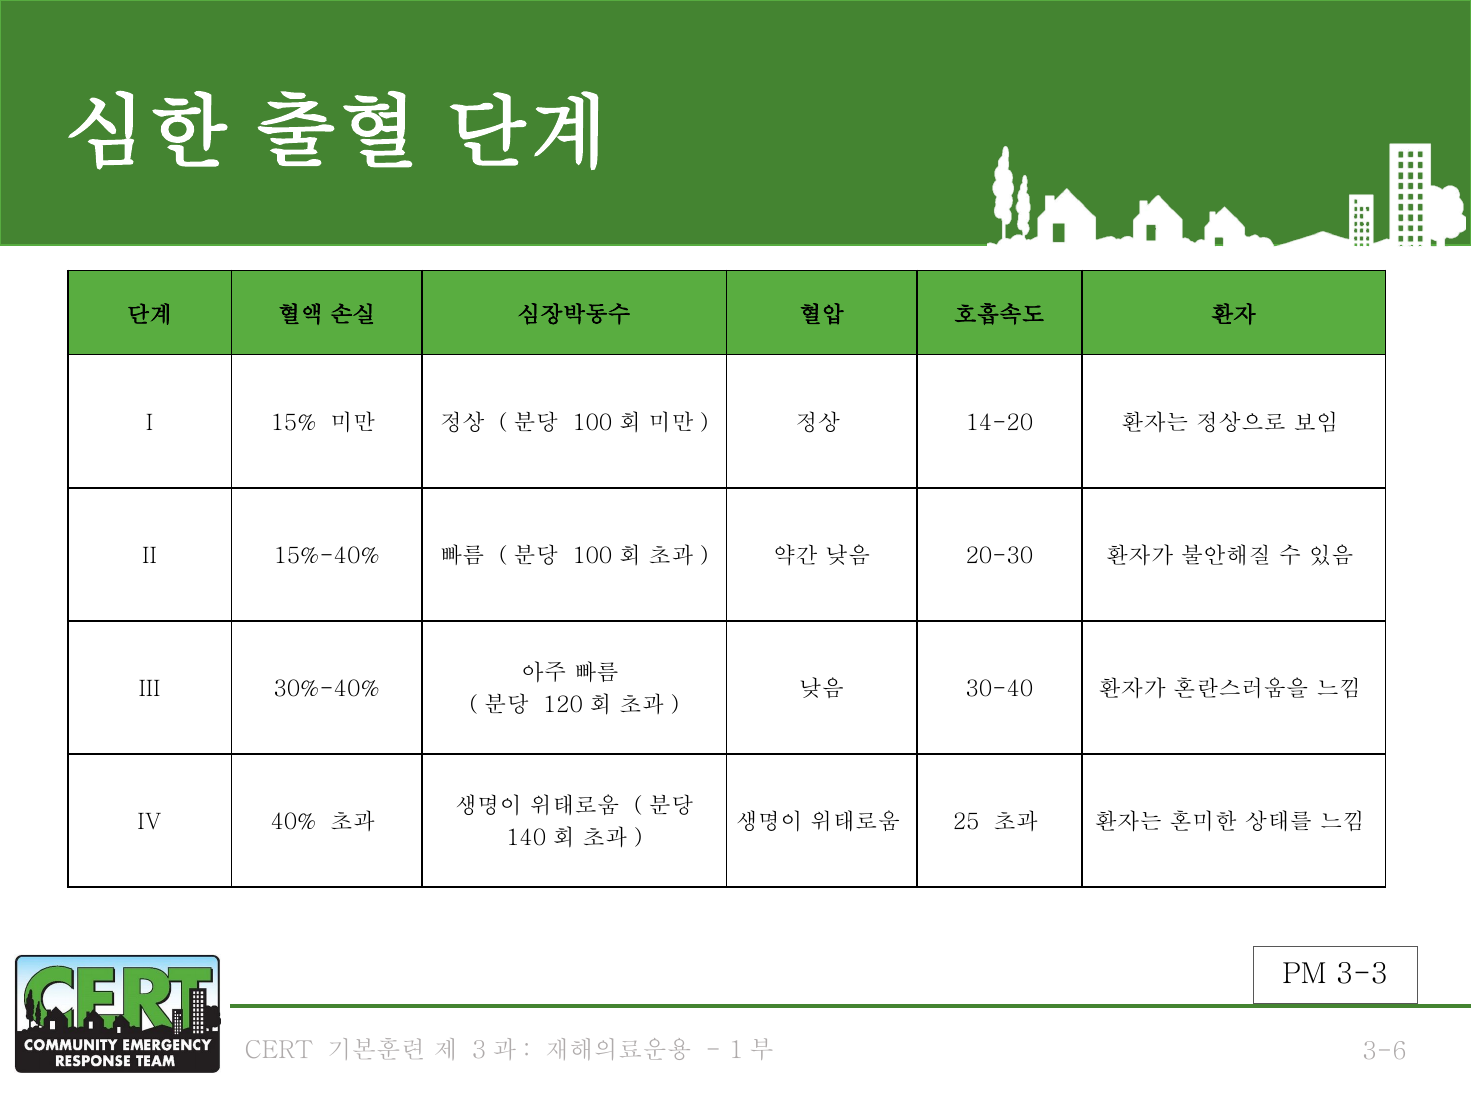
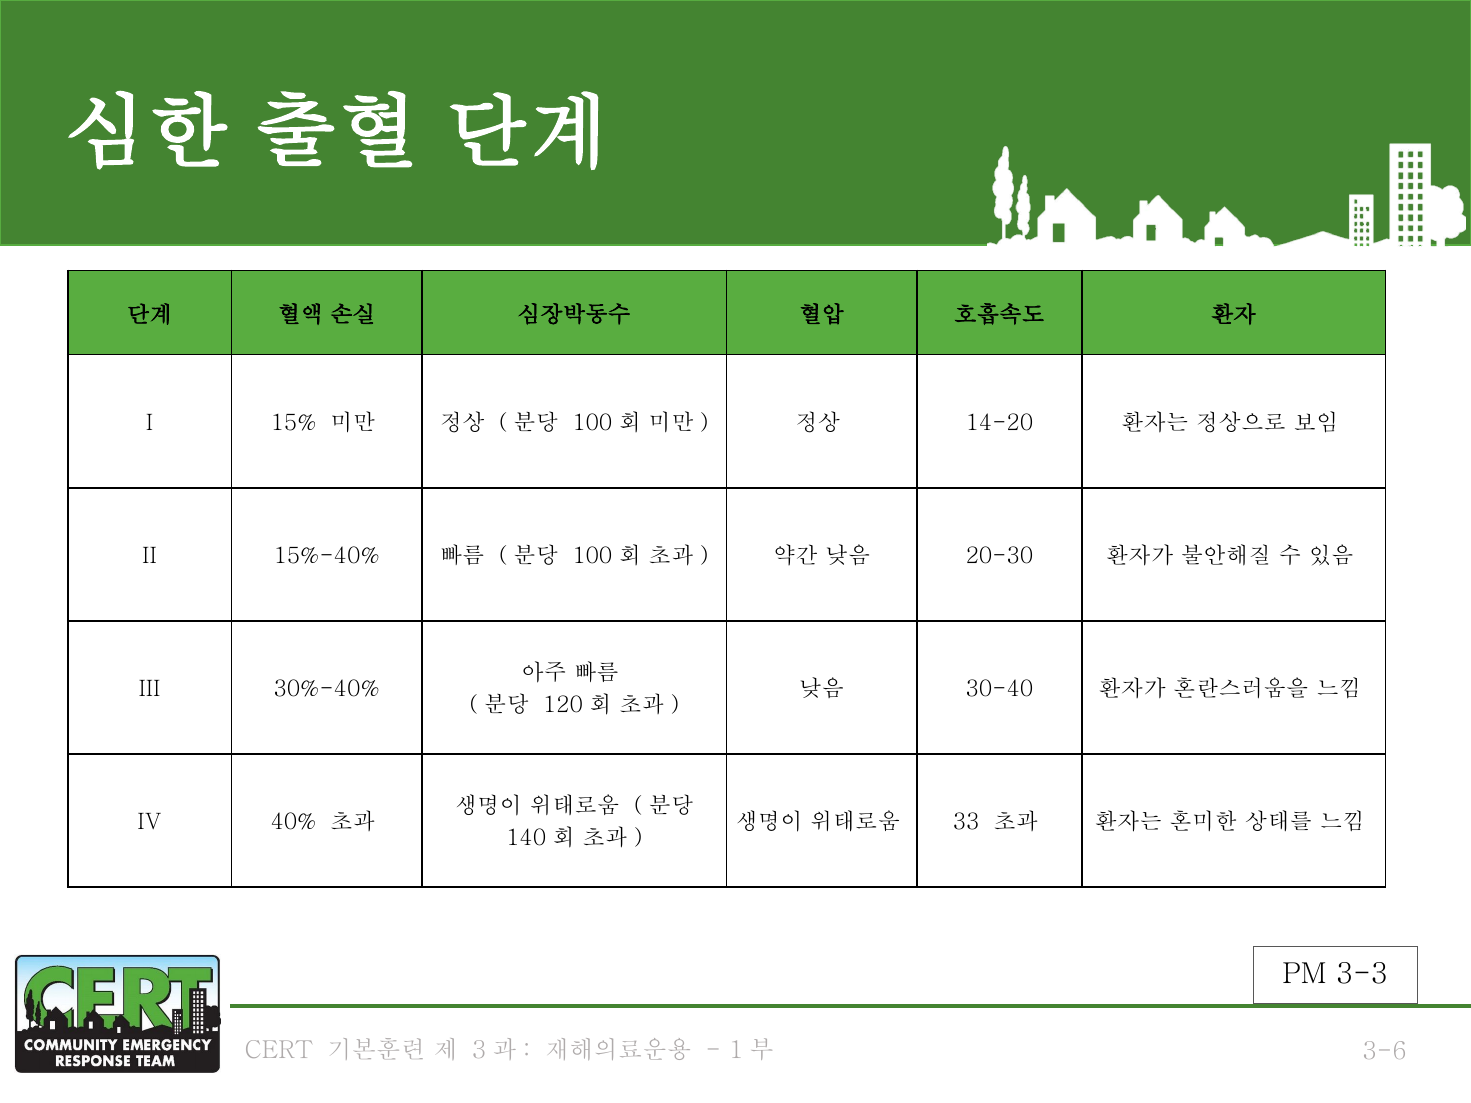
25: 25 -> 33 (966, 823)
